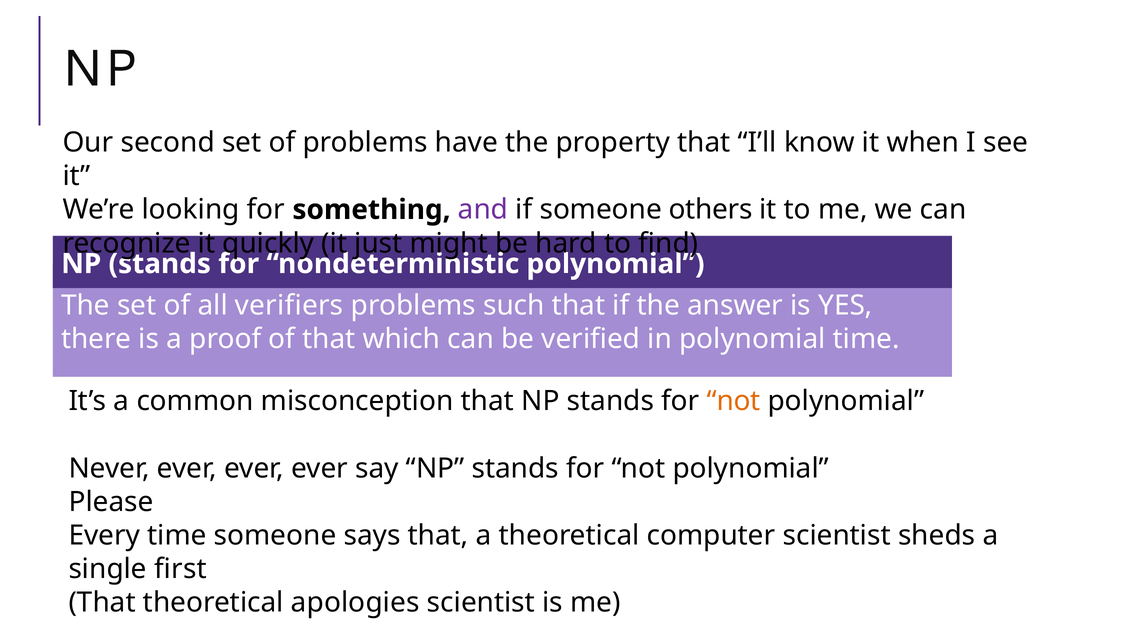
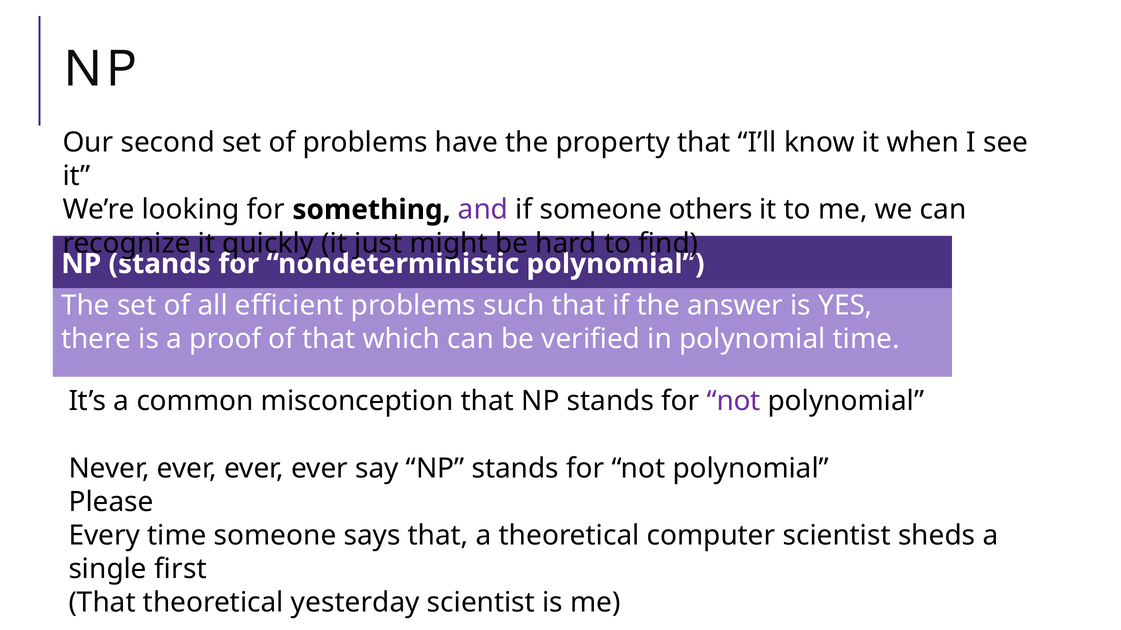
verifiers: verifiers -> efficient (289, 306)
not colour: orange -> purple (734, 401)
apologies: apologies -> yesterday (355, 603)
